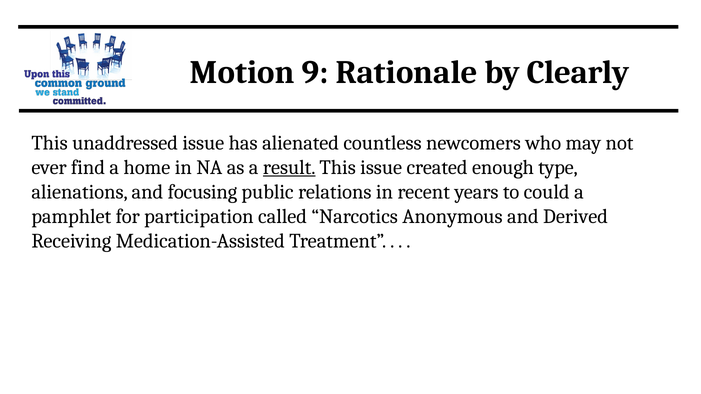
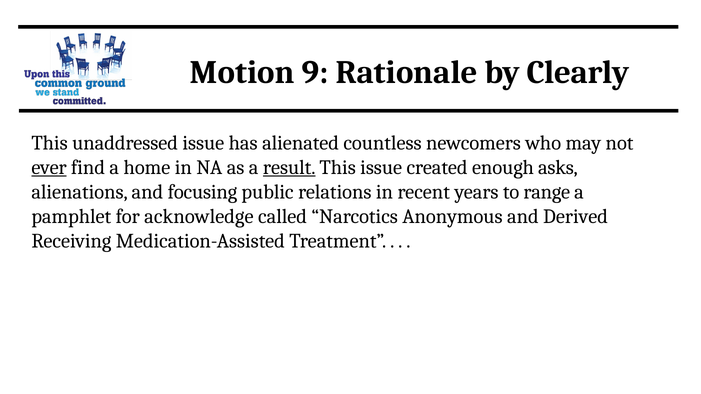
ever underline: none -> present (49, 167)
type: type -> asks (558, 167)
could: could -> range (547, 192)
participation: participation -> acknowledge (199, 217)
